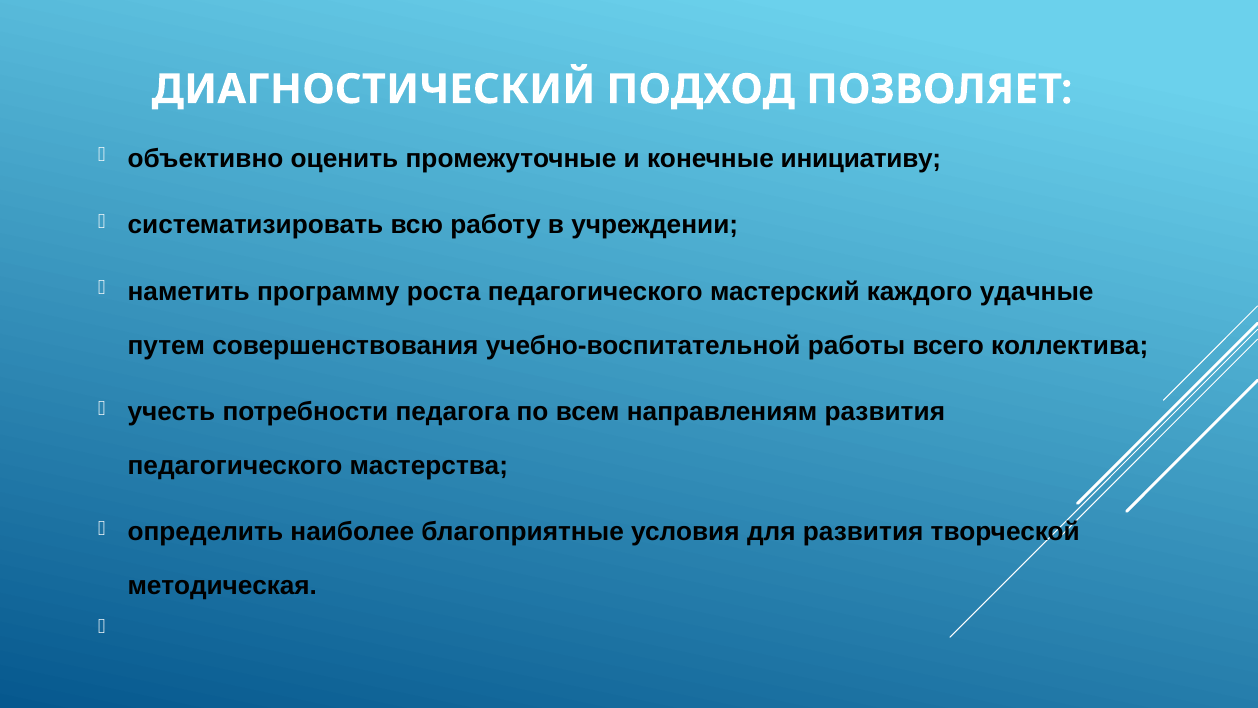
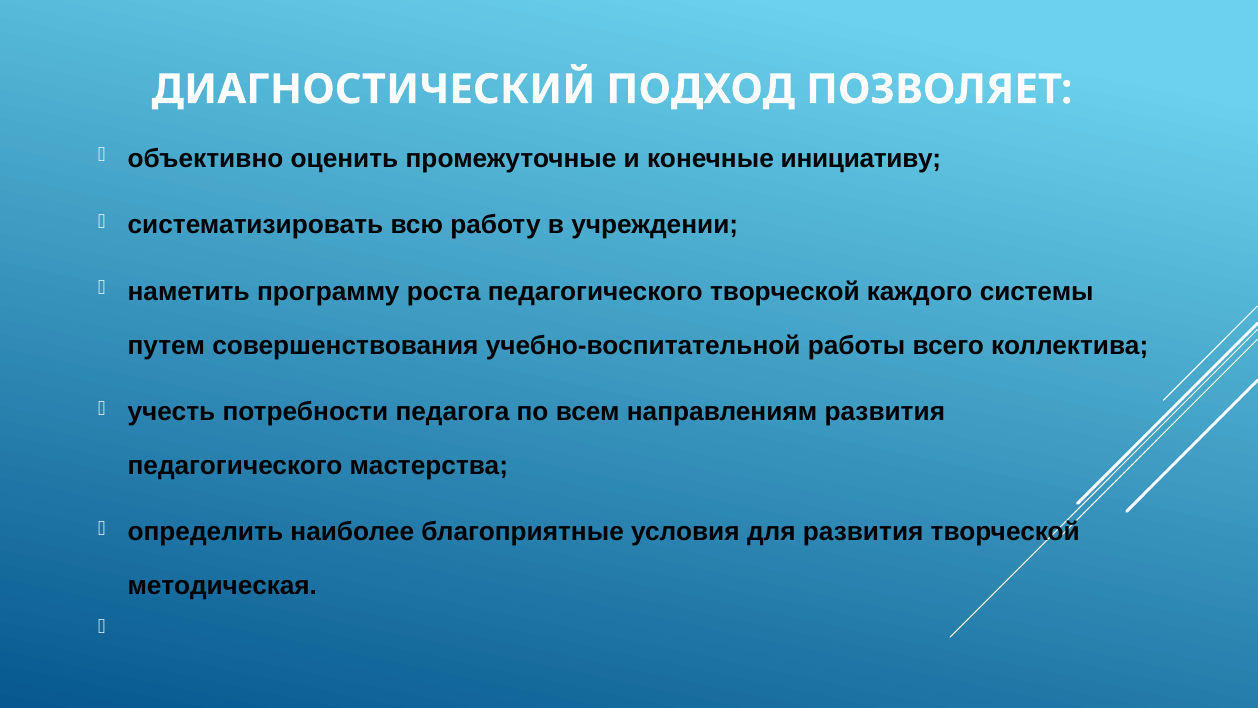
педагогического мастерский: мастерский -> творческой (785, 292)
удачные: удачные -> системы (1037, 292)
